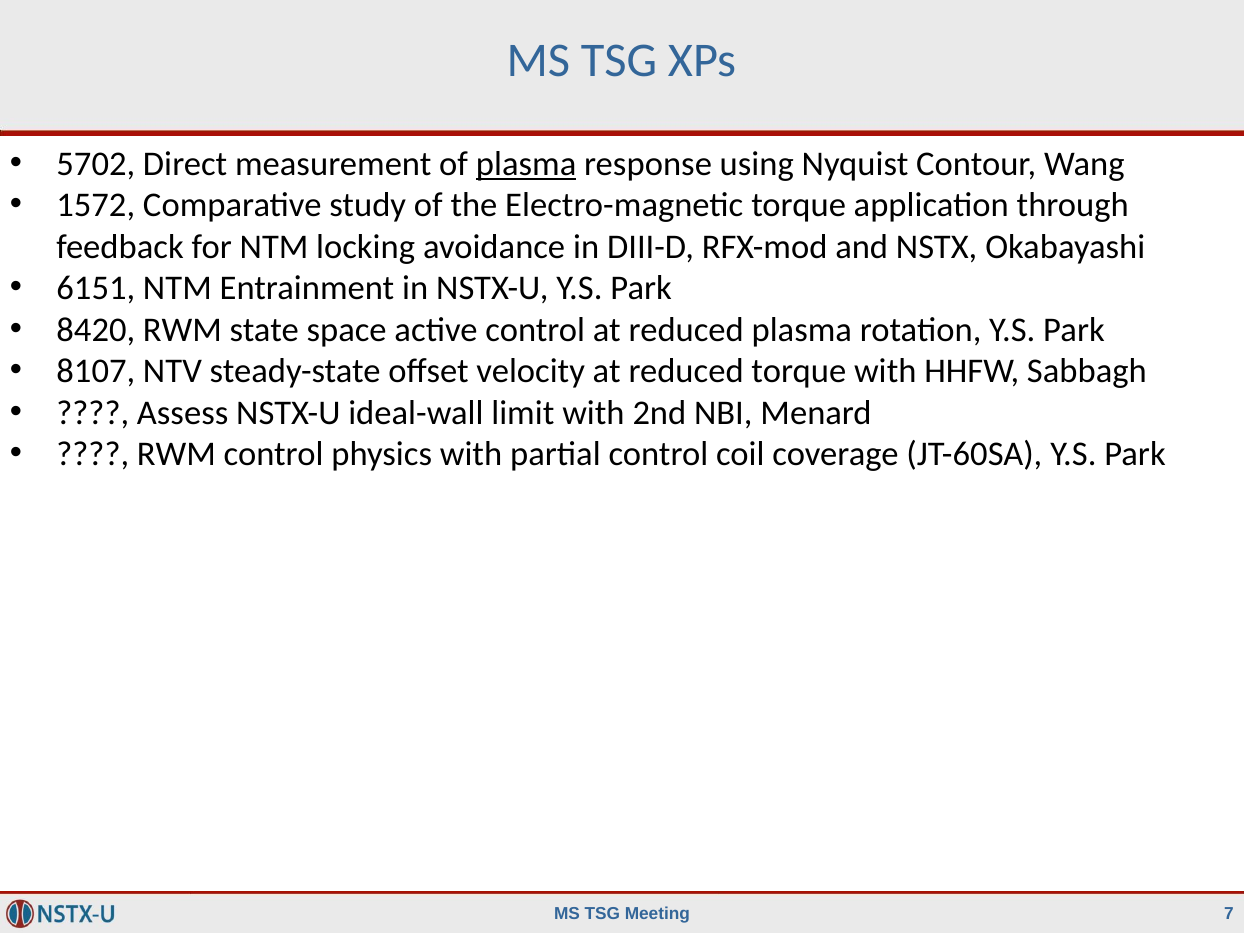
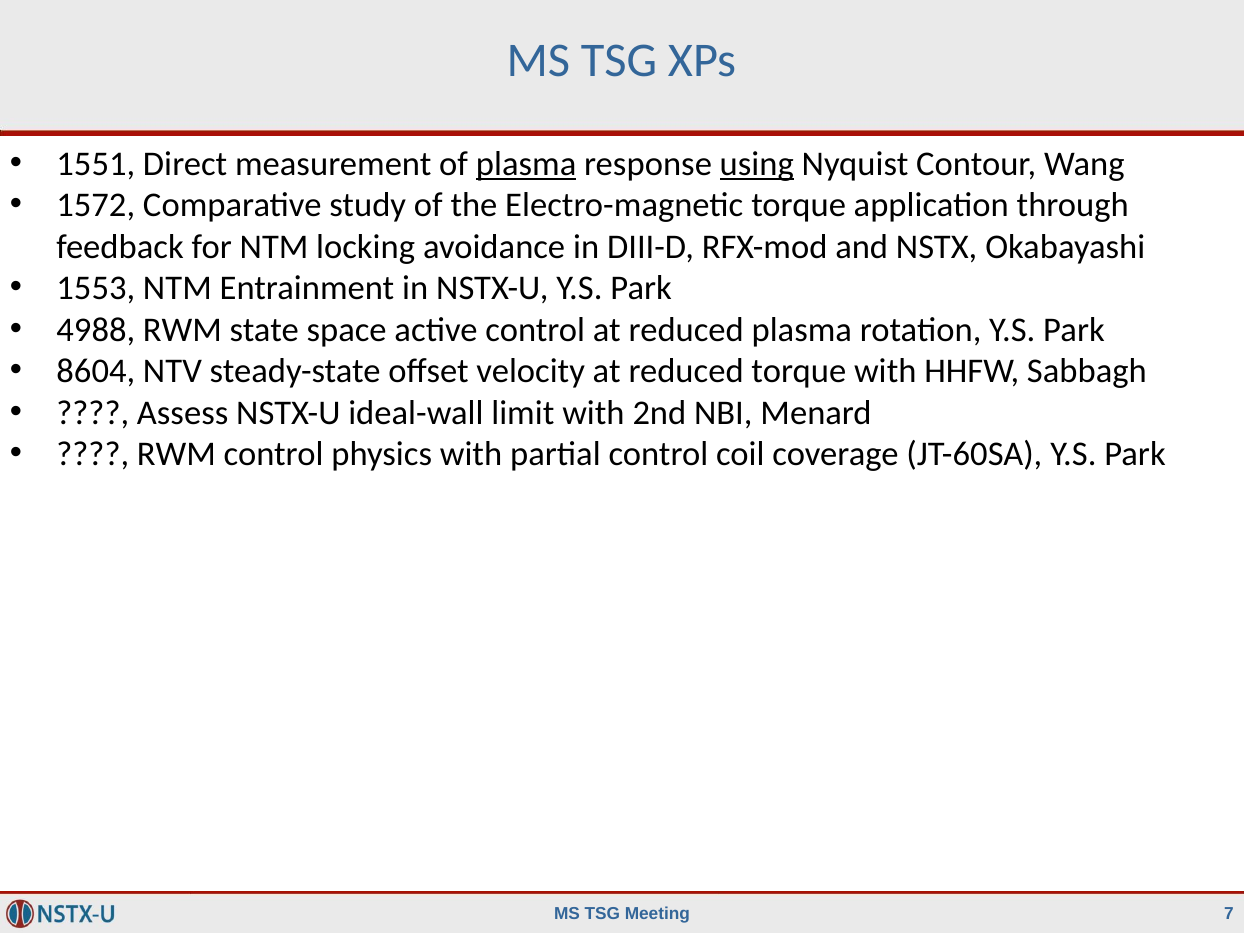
5702: 5702 -> 1551 (96, 164)
using underline: none -> present (757, 164)
6151: 6151 -> 1553 (96, 288)
8420: 8420 -> 4988 (96, 330)
8107: 8107 -> 8604 (96, 371)
